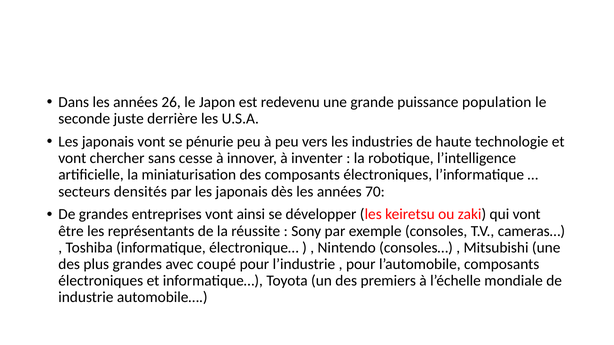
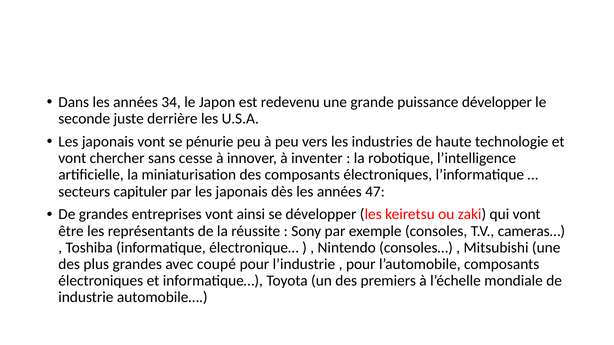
26: 26 -> 34 (171, 102)
puissance population: population -> développer (497, 102)
densités: densités -> capituler (141, 192)
70: 70 -> 47 (375, 192)
